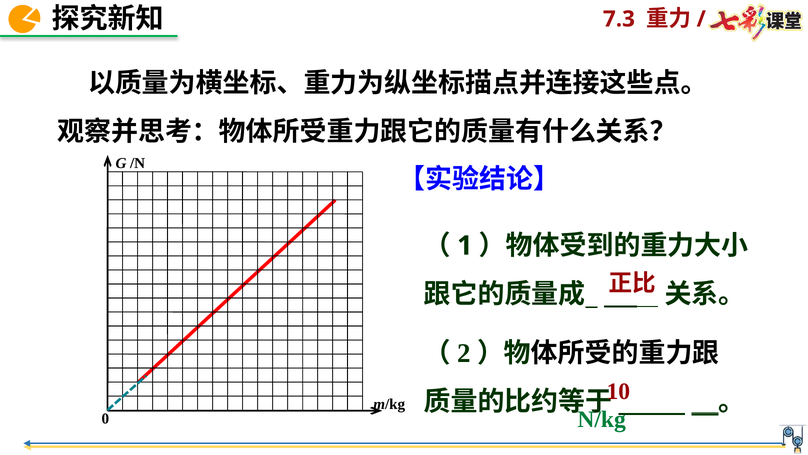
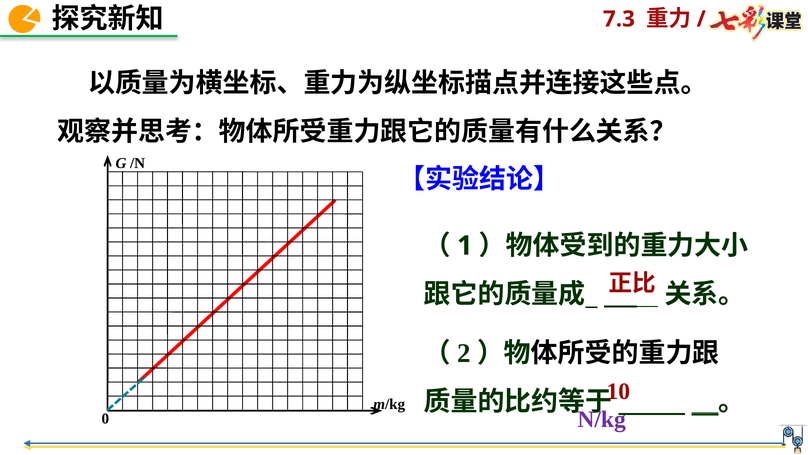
N/kg colour: green -> purple (602, 419)
